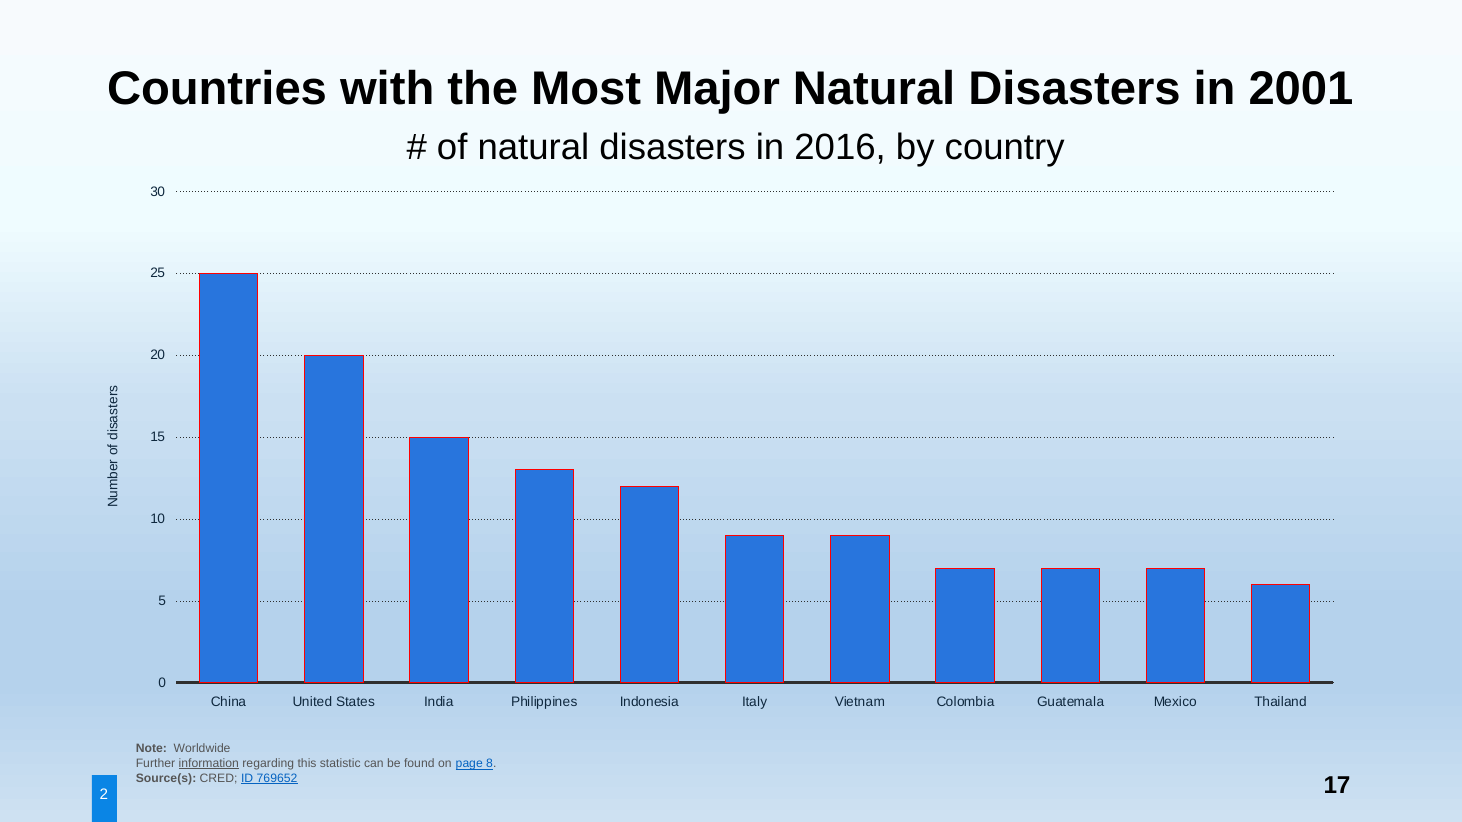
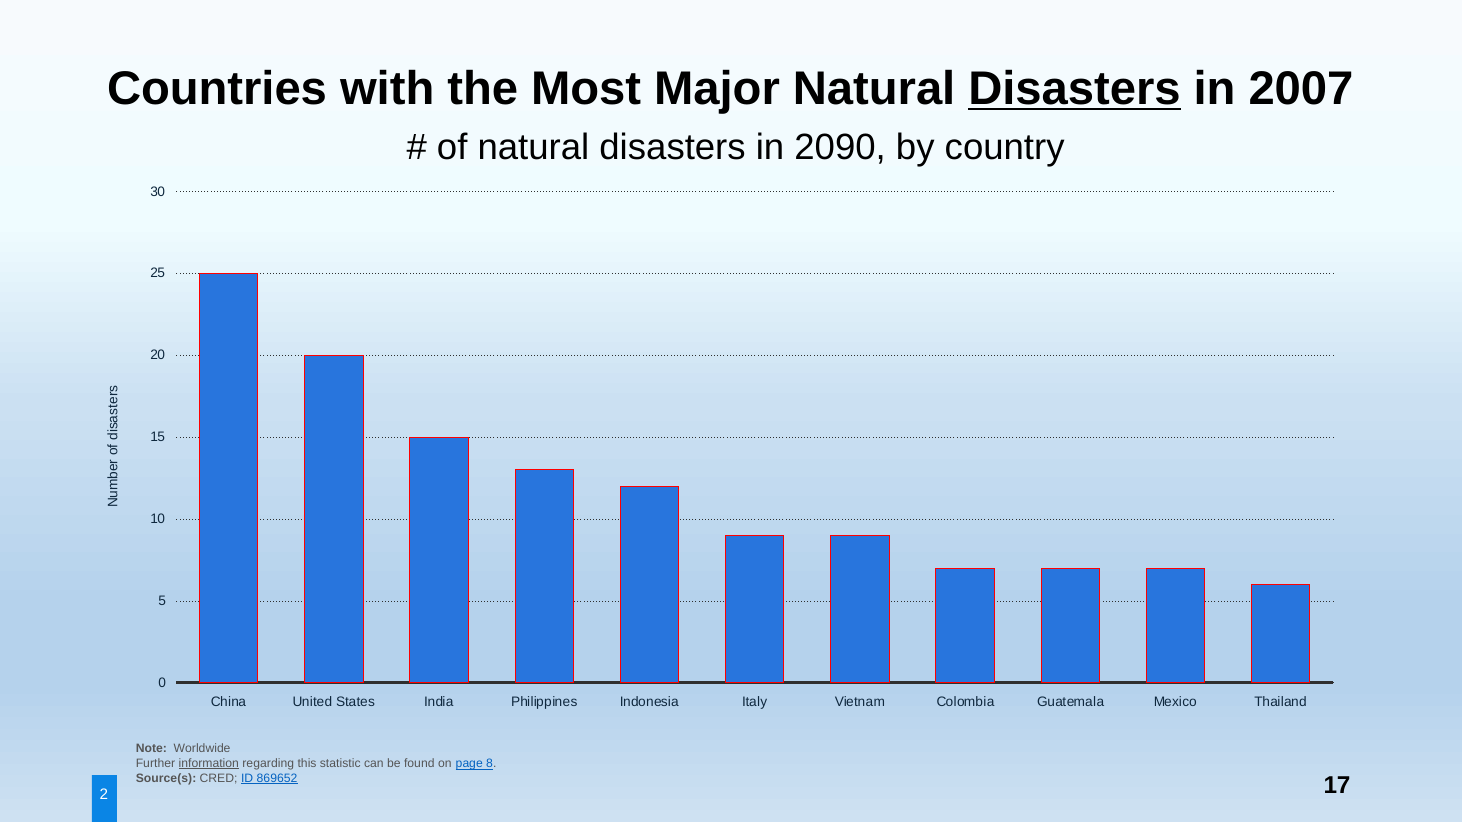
Disasters underline: none -> present (1074, 89)
2001: 2001 -> 2007 (1301, 89)
2016: 2016 -> 2090 (840, 147)
769652: 769652 -> 869652 (277, 779)
